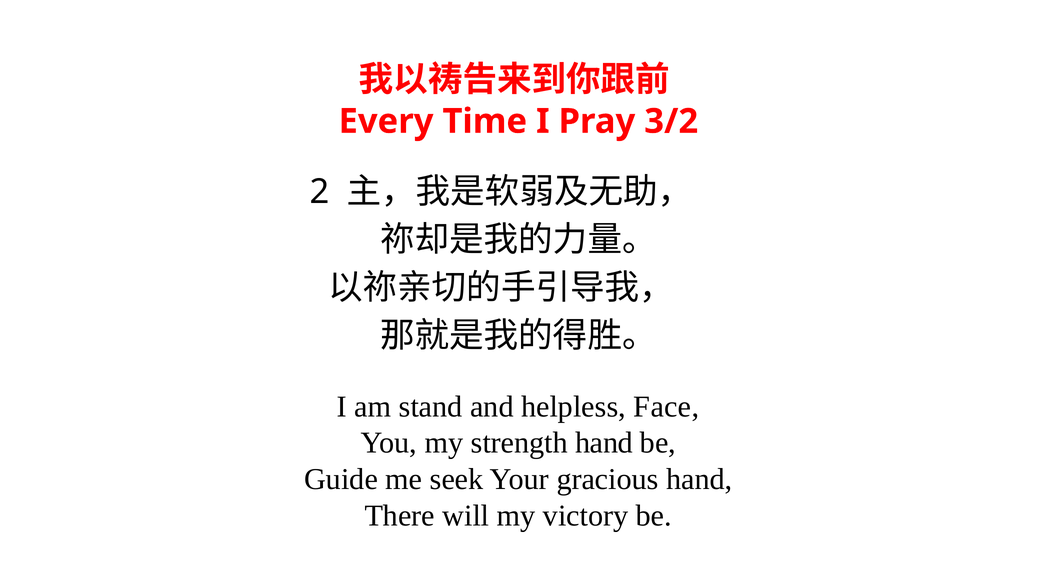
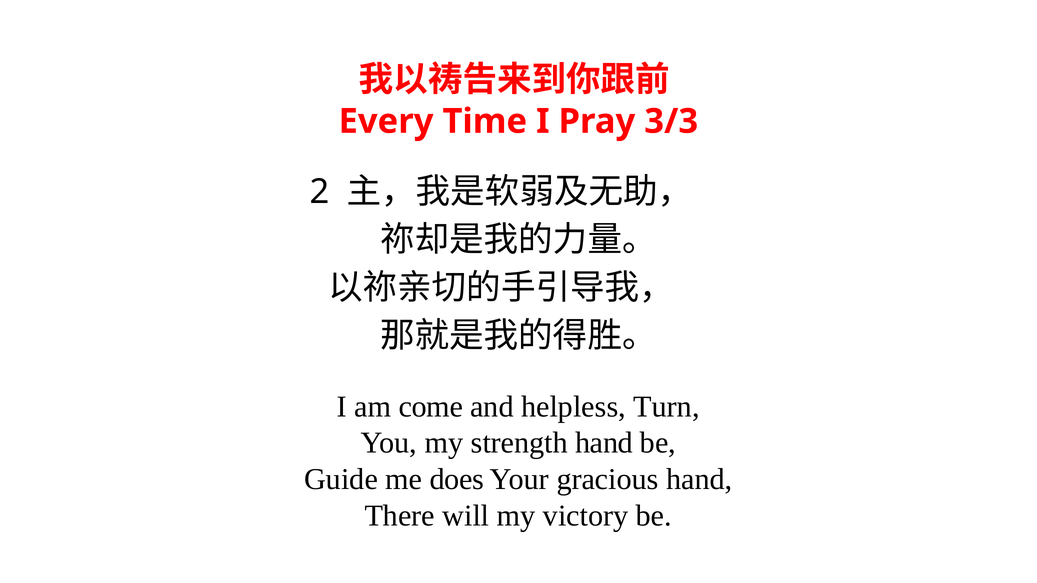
3/2: 3/2 -> 3/3 (671, 121)
stand: stand -> come (431, 407)
Face: Face -> Turn (667, 407)
seek: seek -> does (457, 480)
